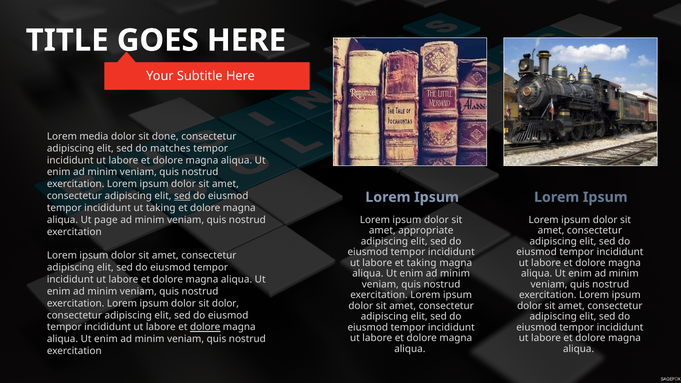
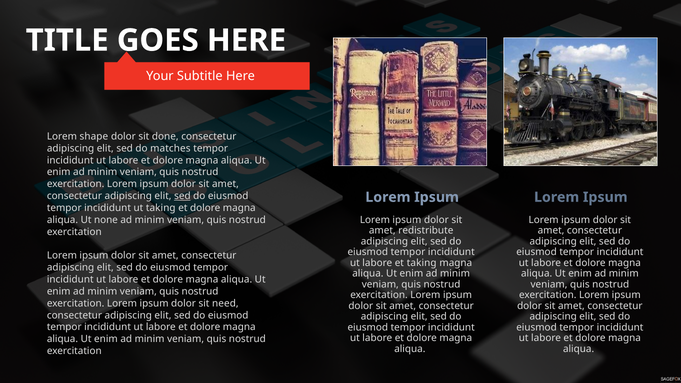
media: media -> shape (94, 136)
page: page -> none (106, 220)
appropriate: appropriate -> redistribute (426, 231)
sit dolor: dolor -> need (225, 303)
dolore underline: present -> none (205, 327)
